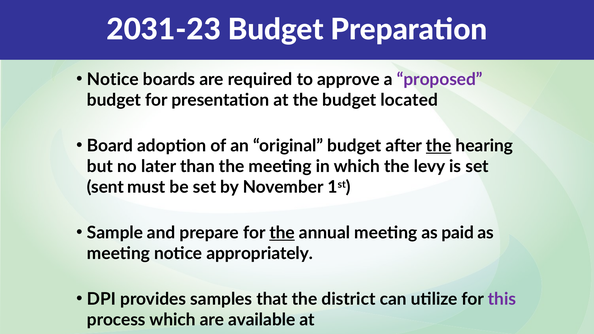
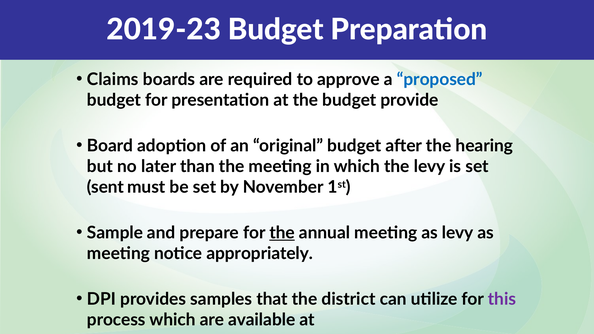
2031-23: 2031-23 -> 2019-23 (164, 30)
Notice: Notice -> Claims (113, 79)
proposed colour: purple -> blue (440, 79)
located: located -> provide (409, 100)
the underline: present -> none (439, 146)
as paid: paid -> levy (458, 233)
